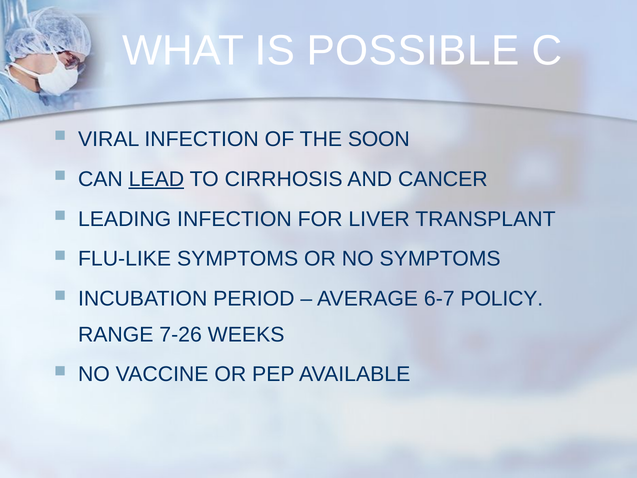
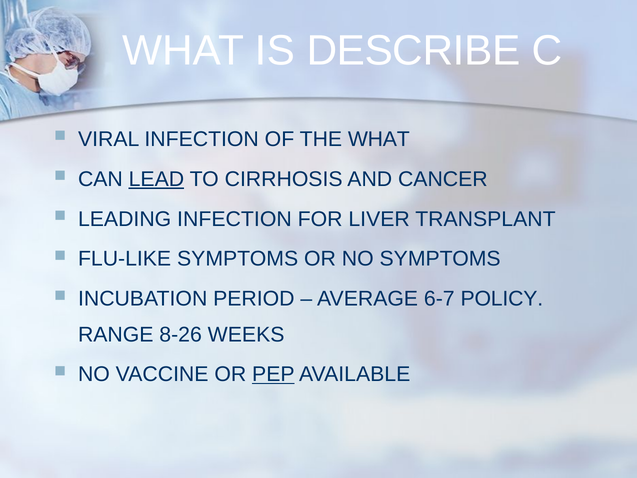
POSSIBLE: POSSIBLE -> DESCRIBE (413, 51)
THE SOON: SOON -> WHAT (379, 139)
7-26: 7-26 -> 8-26 (181, 334)
PEP underline: none -> present (273, 374)
